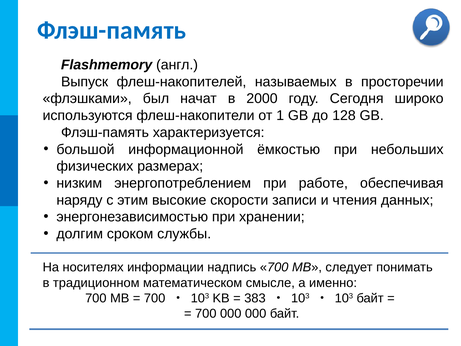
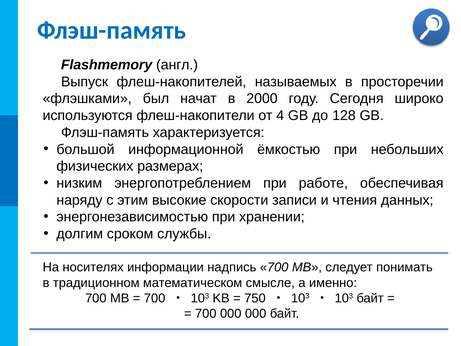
1: 1 -> 4 (280, 115)
383: 383 -> 750 (255, 298)
